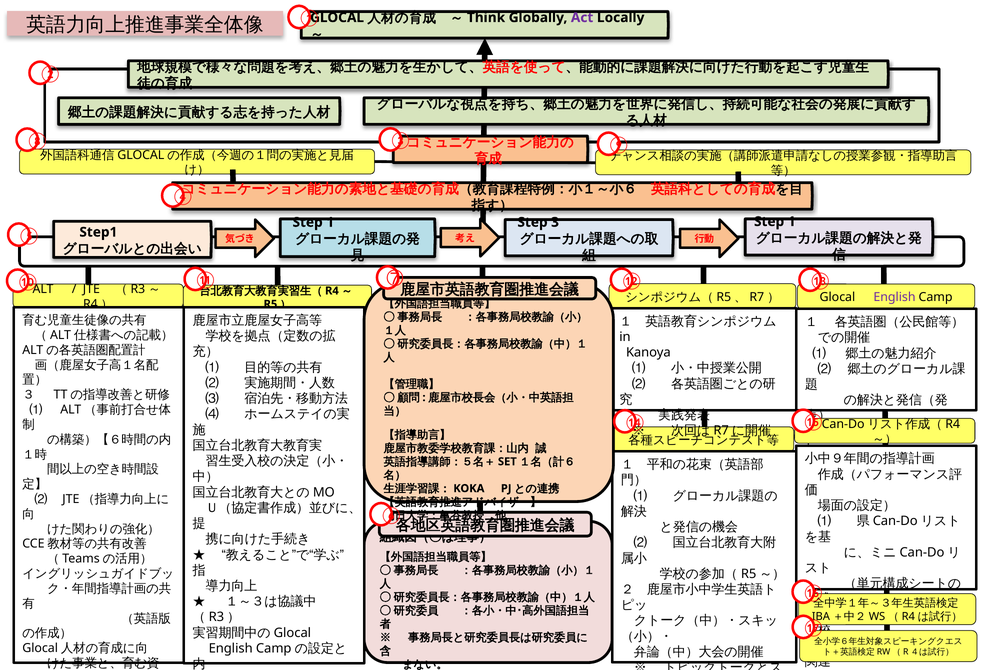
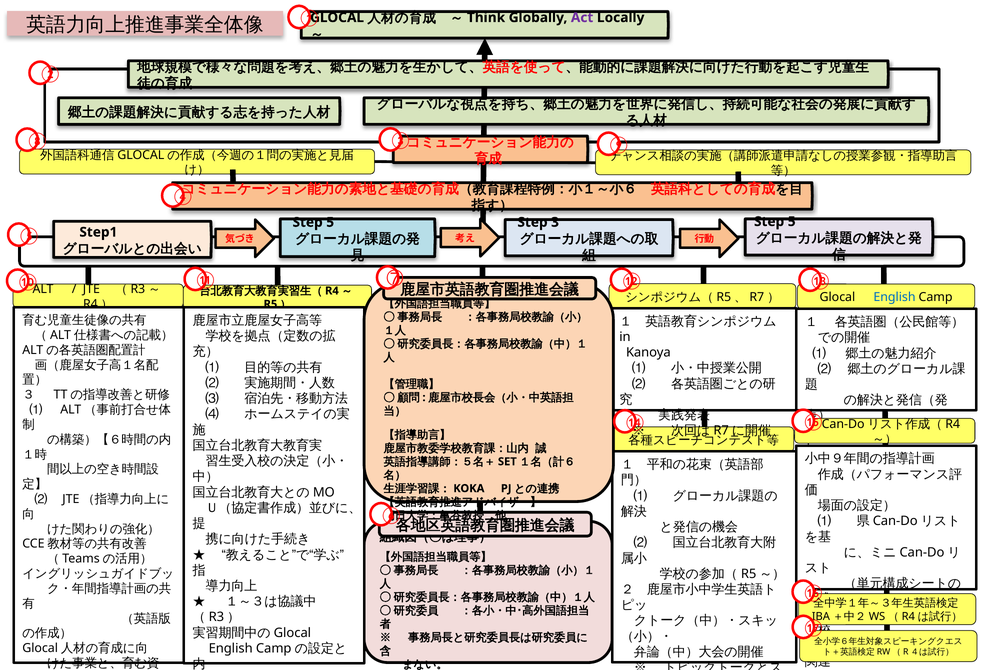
1: 1 -> 5 (792, 222)
1: 1 -> 5 (330, 222)
English colour: purple -> blue (895, 297)
